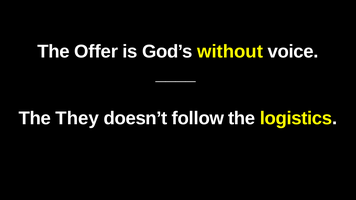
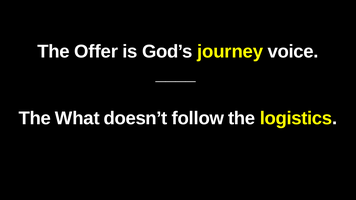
without: without -> journey (230, 52)
They: They -> What (77, 118)
